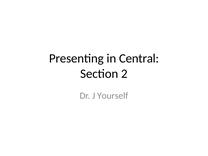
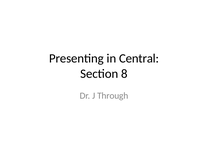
2: 2 -> 8 (124, 74)
Yourself: Yourself -> Through (113, 96)
